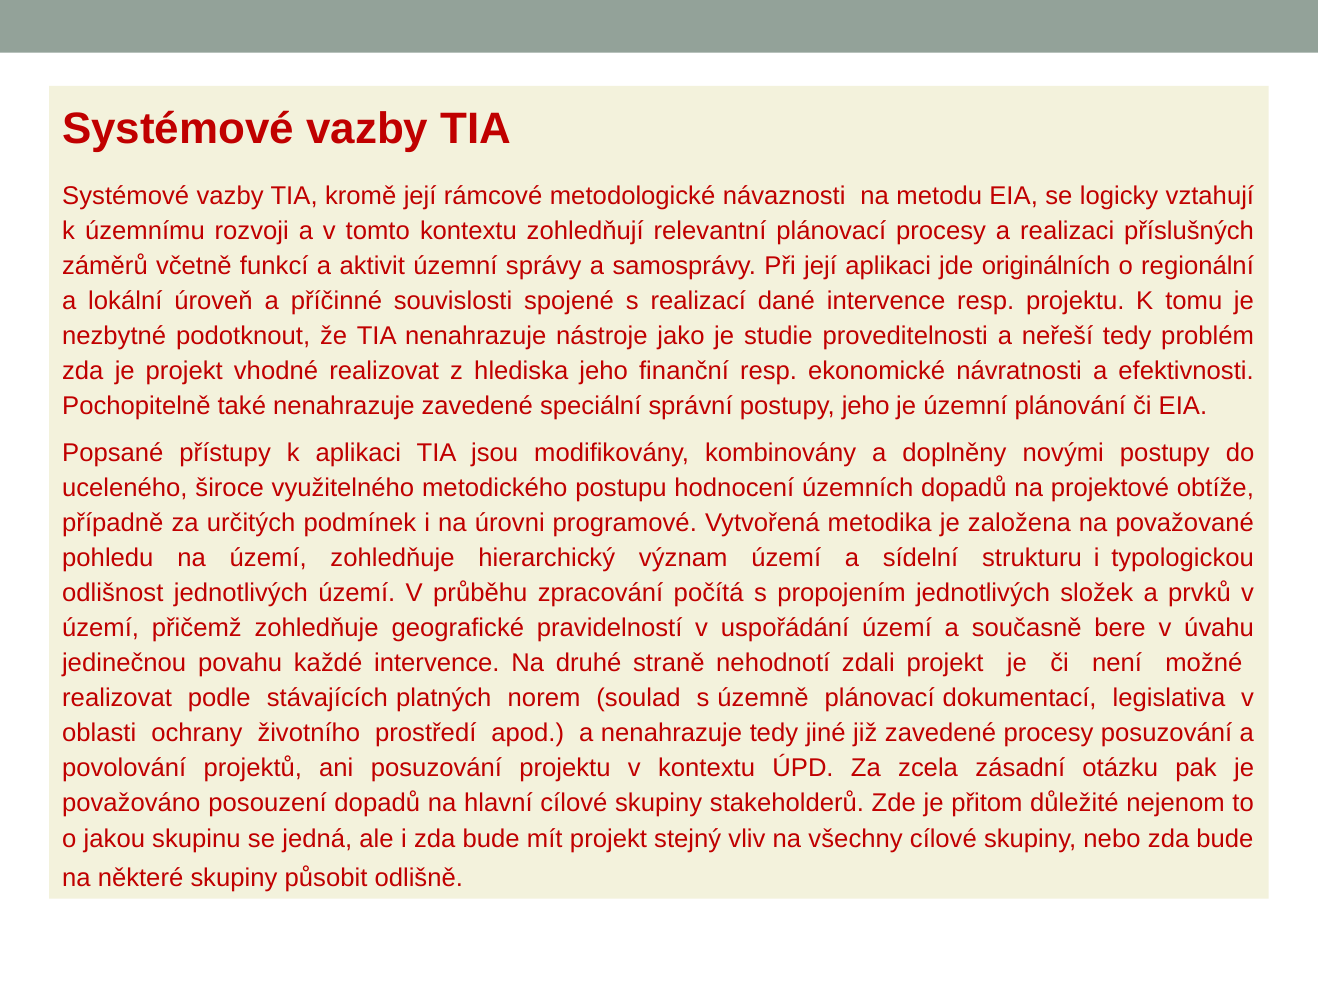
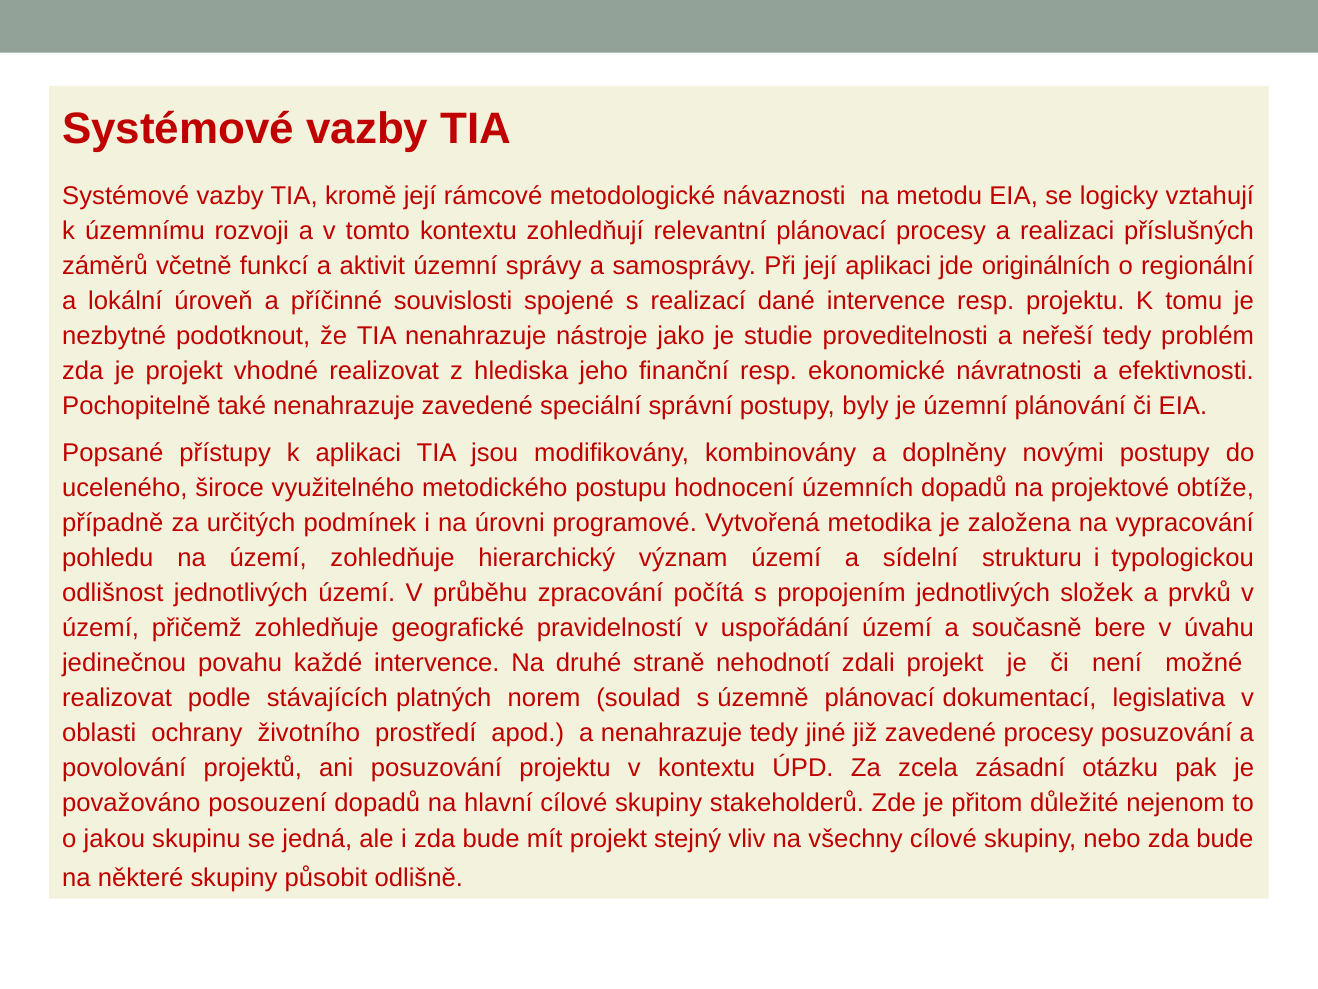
postupy jeho: jeho -> byly (865, 406)
považované: považované -> vypracování (1185, 522)
